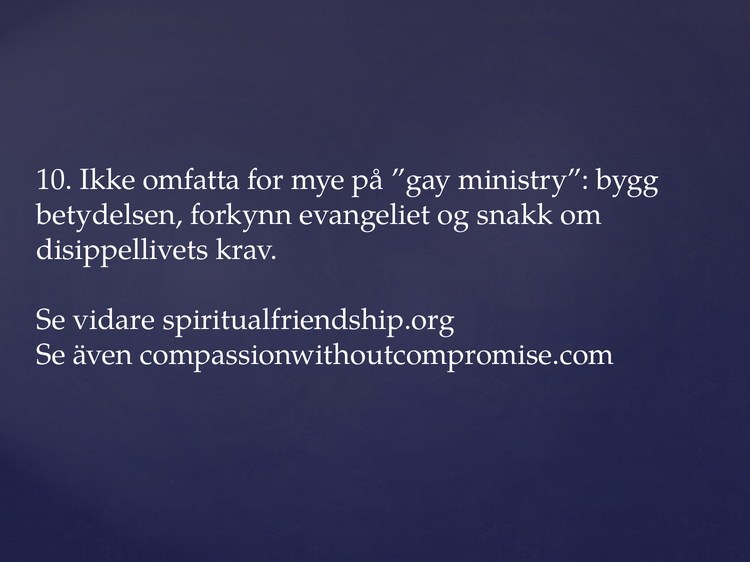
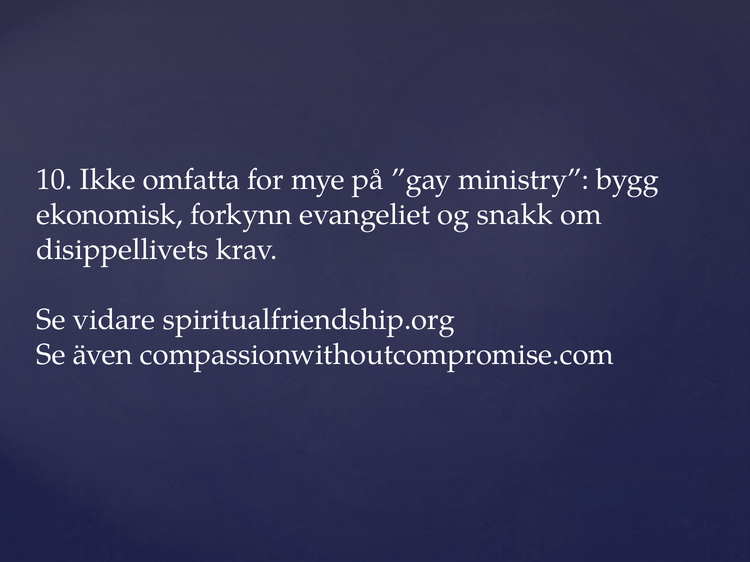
betydelsen: betydelsen -> ekonomisk (110, 215)
